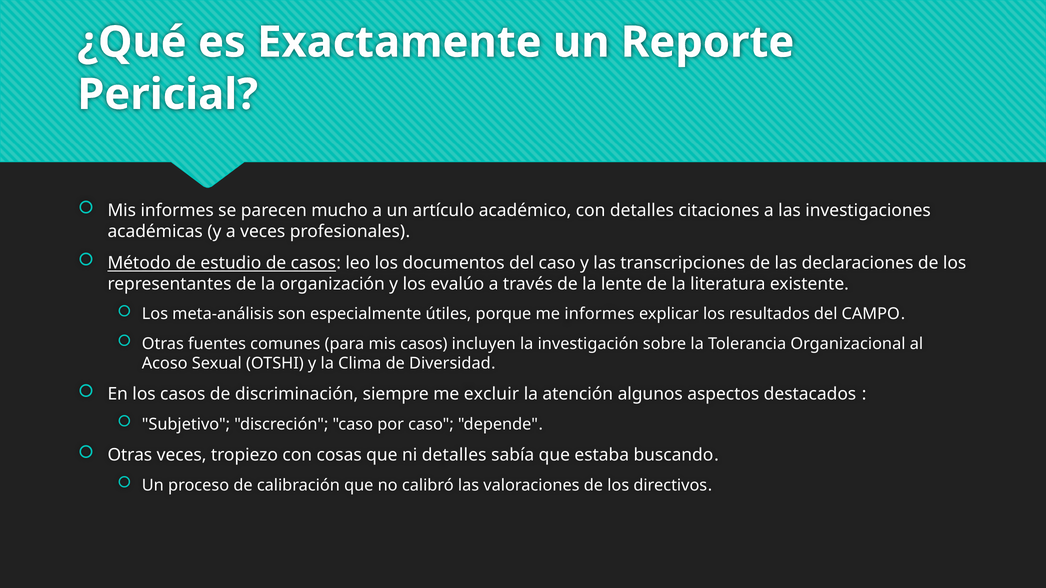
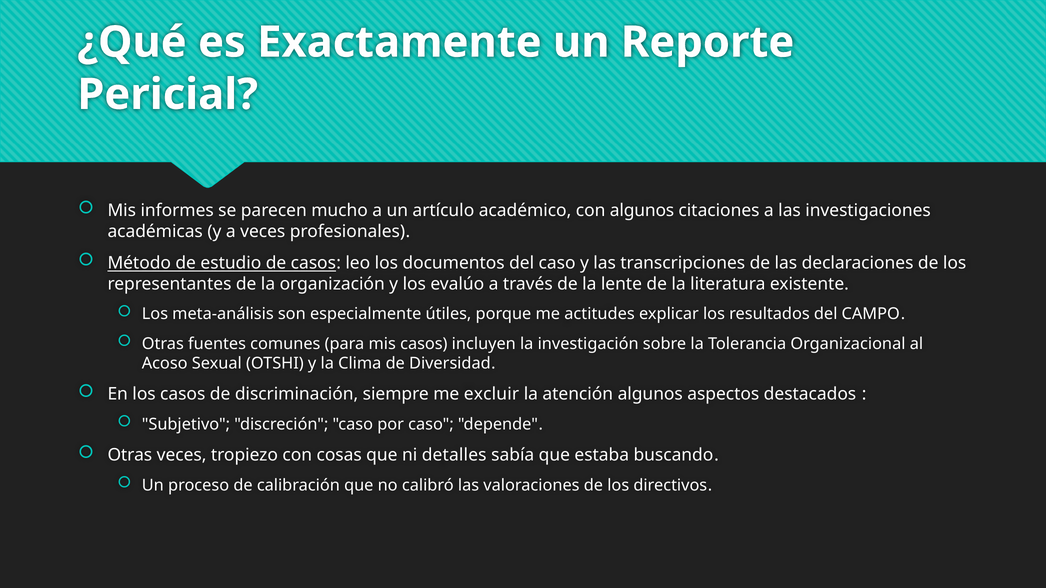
con detalles: detalles -> algunos (642, 211)
me informes: informes -> actitudes (600, 314)
